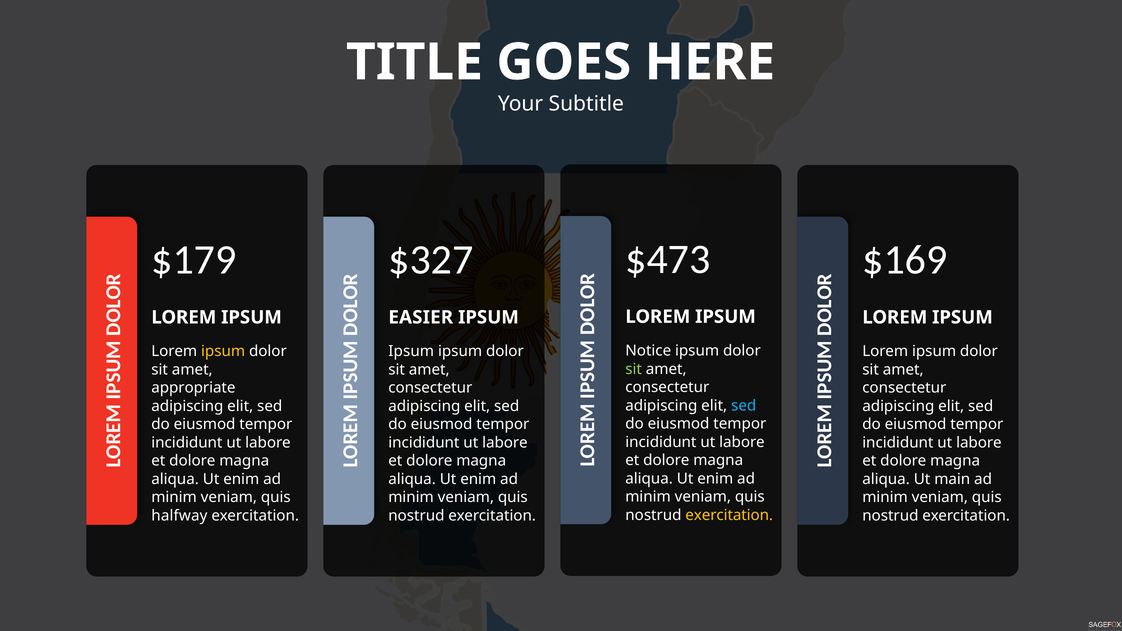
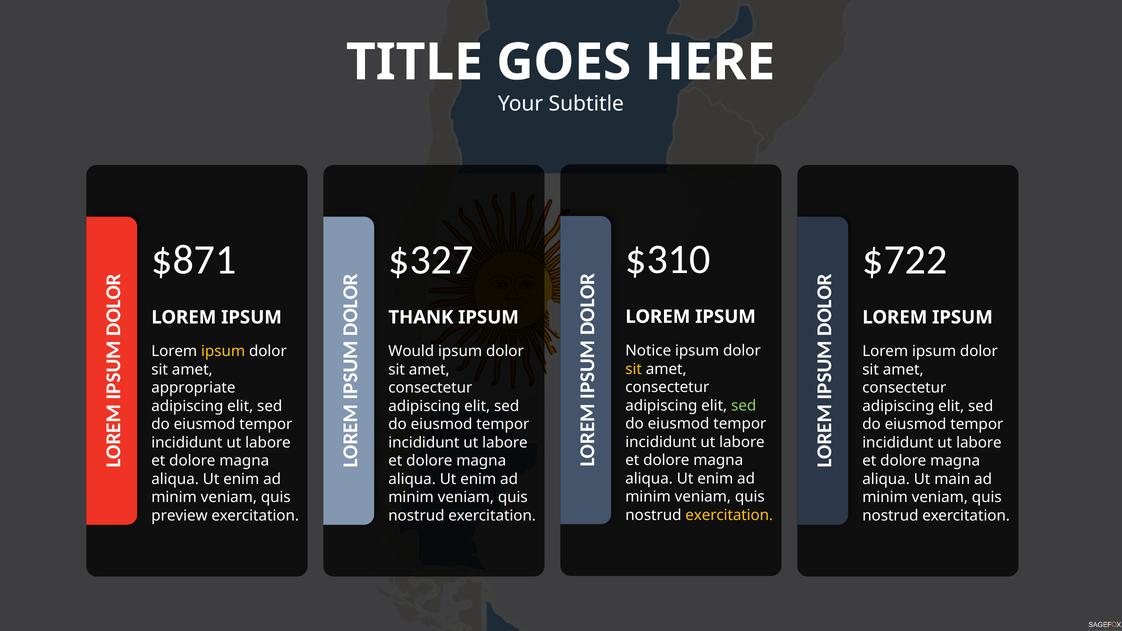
$473: $473 -> $310 (668, 260)
$179: $179 -> $871 (194, 260)
$169: $169 -> $722 (905, 260)
EASIER: EASIER -> THANK (421, 317)
Ipsum: Ipsum -> Would (411, 352)
sit colour: light green -> yellow (634, 369)
sed colour: light blue -> light green (744, 406)
halfway: halfway -> preview (179, 516)
